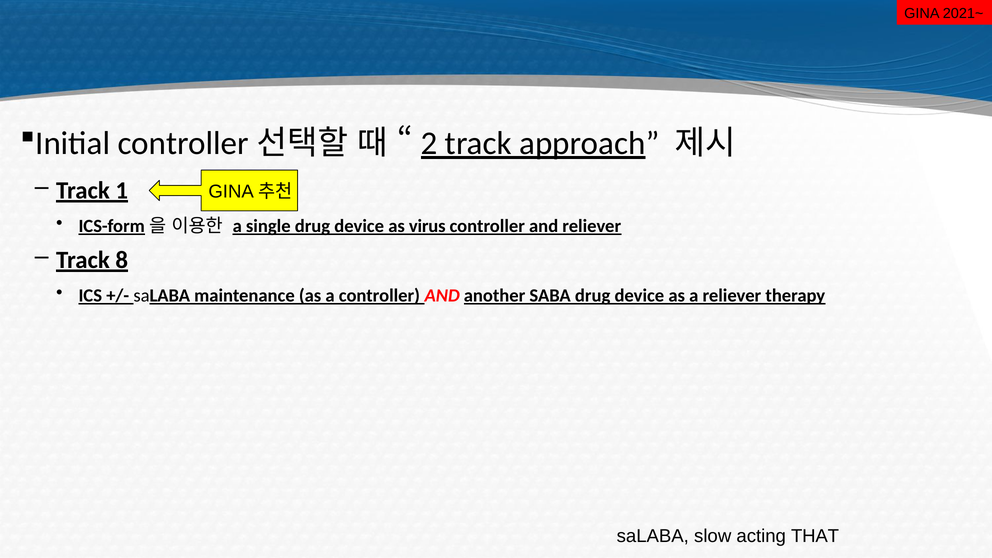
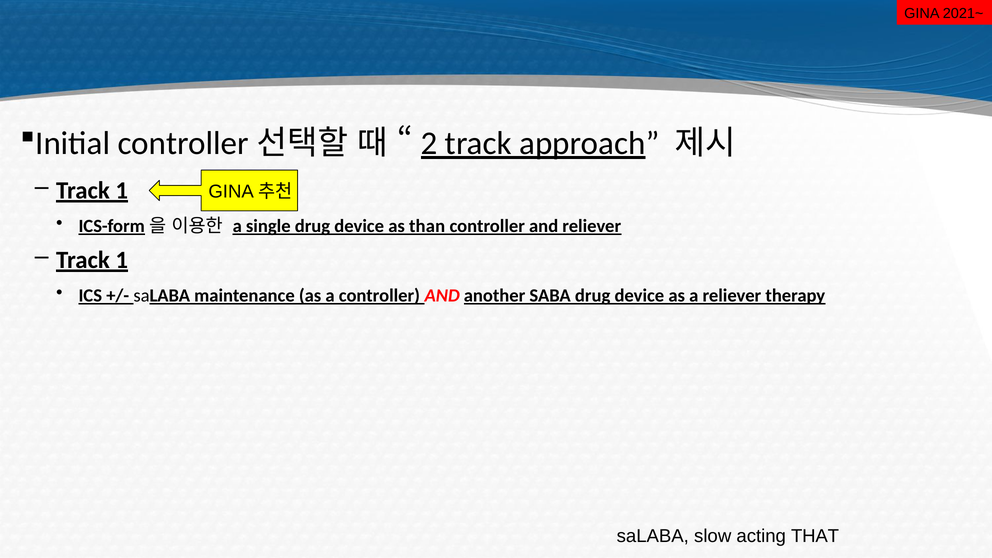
virus: virus -> than (427, 226)
8: 8 -> 1 (122, 260)
